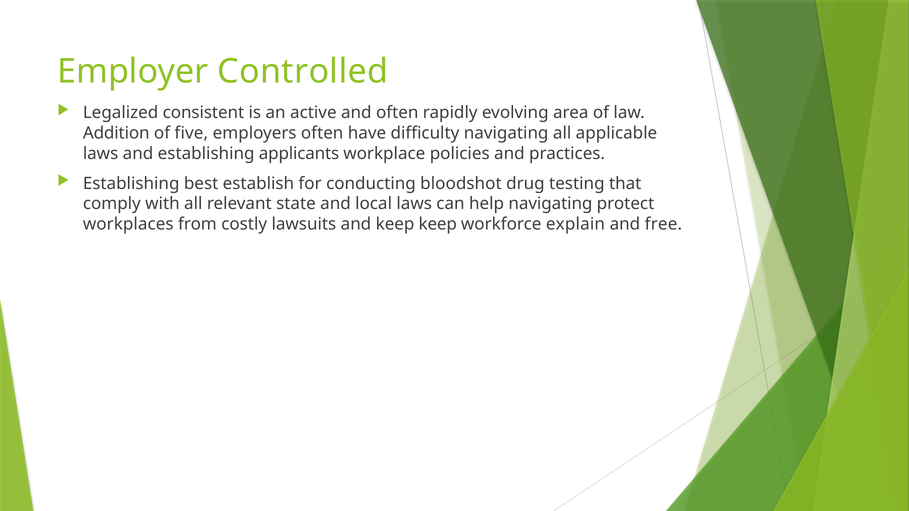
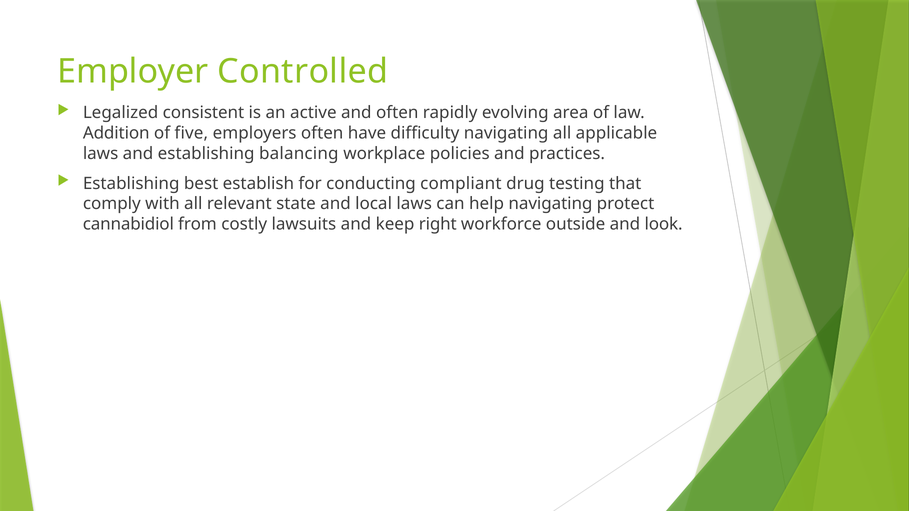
applicants: applicants -> balancing (299, 154)
bloodshot: bloodshot -> compliant (461, 183)
workplaces: workplaces -> cannabidiol (128, 224)
keep keep: keep -> right (438, 224)
explain: explain -> outside (576, 224)
free: free -> look (664, 224)
